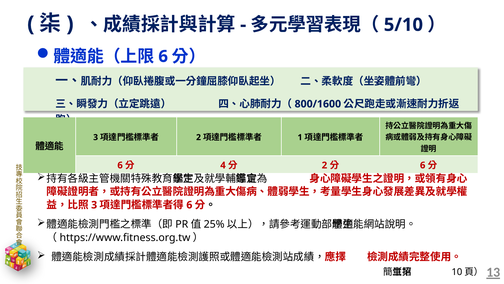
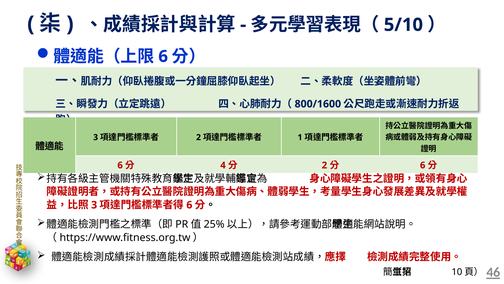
13: 13 -> 46 (493, 272)
